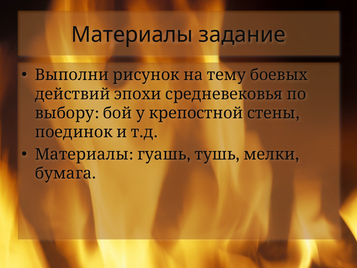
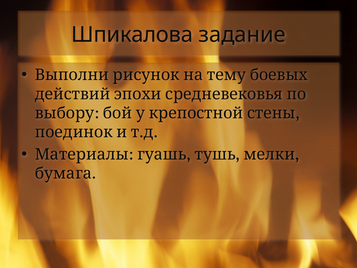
Материалы: Материалы -> Шпикалова (132, 35)
